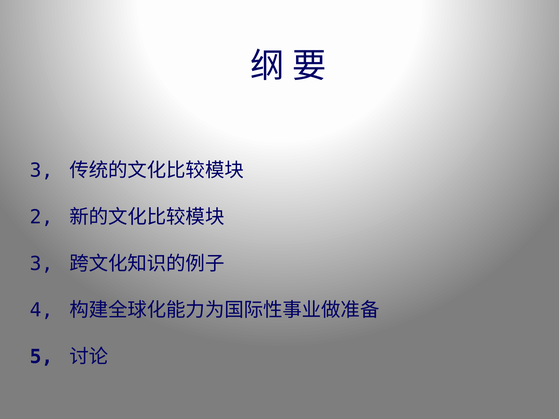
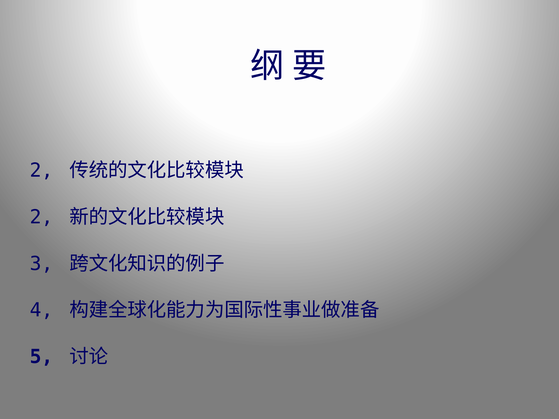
3: 3 -> 2 (41, 171)
